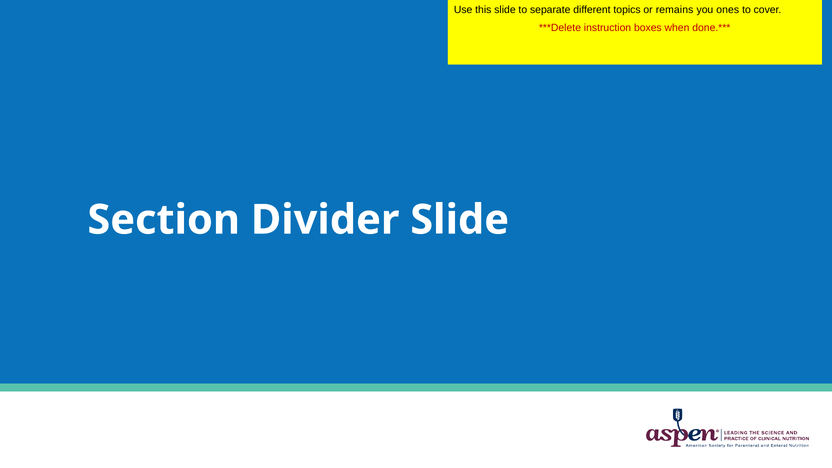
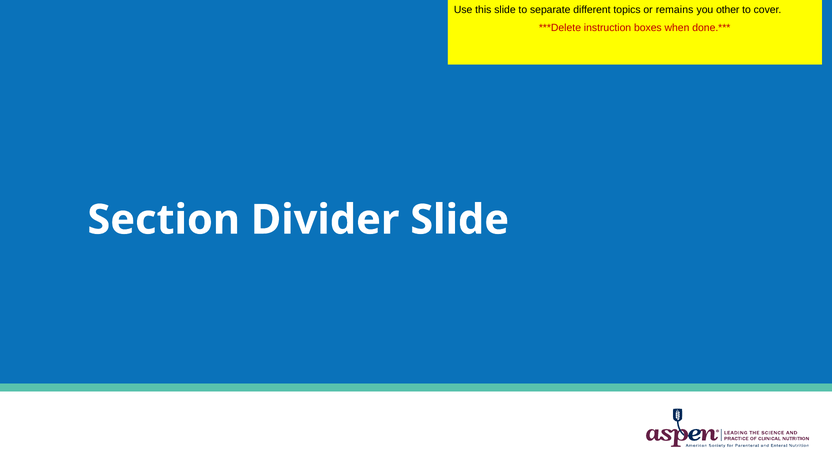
ones: ones -> other (728, 10)
